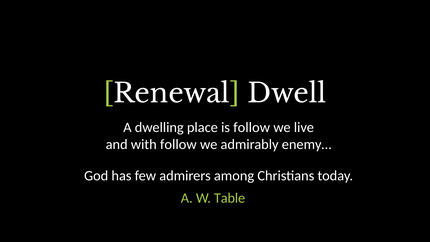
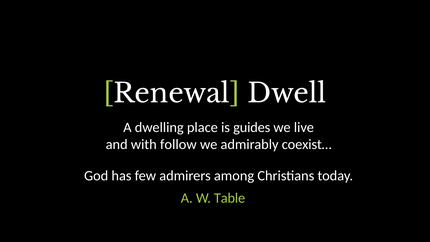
is follow: follow -> guides (252, 127)
enemy…: enemy… -> coexist… (307, 144)
